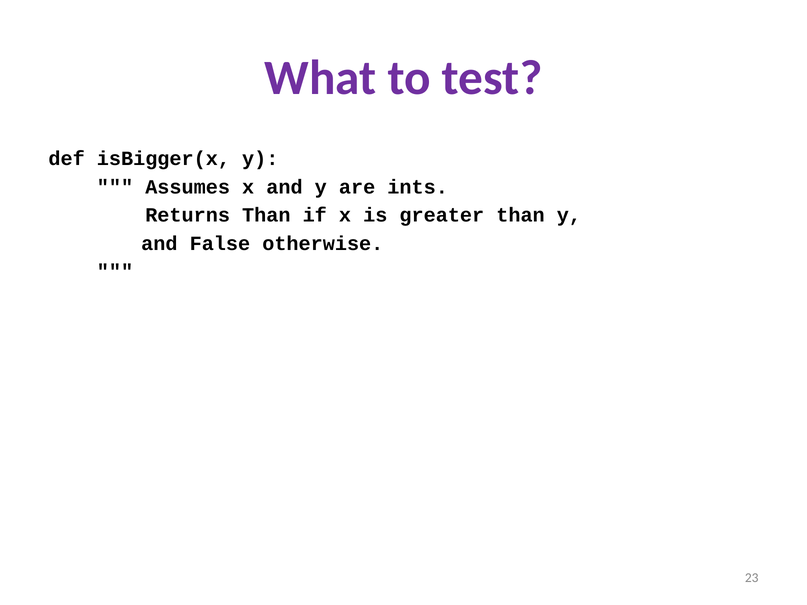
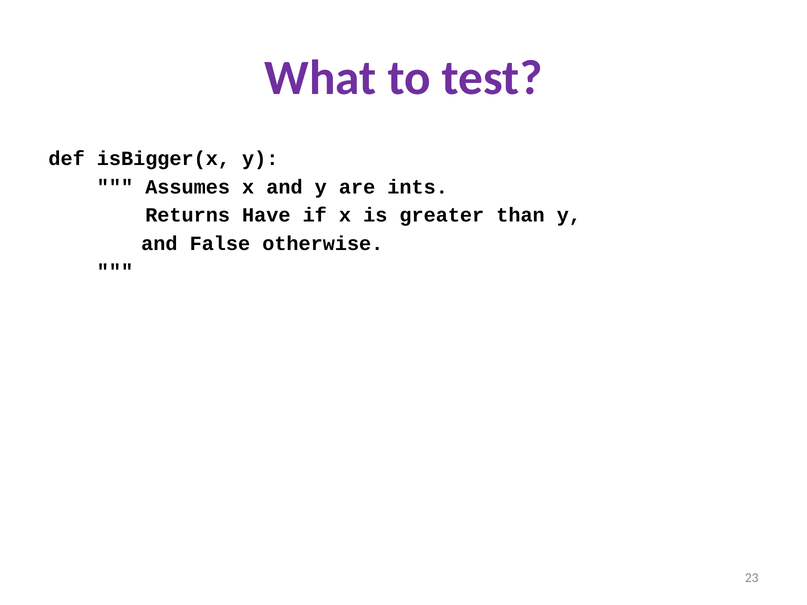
Returns Than: Than -> Have (266, 215)
